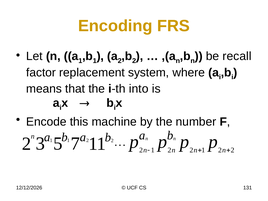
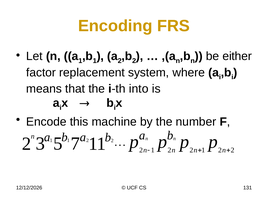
recall: recall -> either (237, 56)
